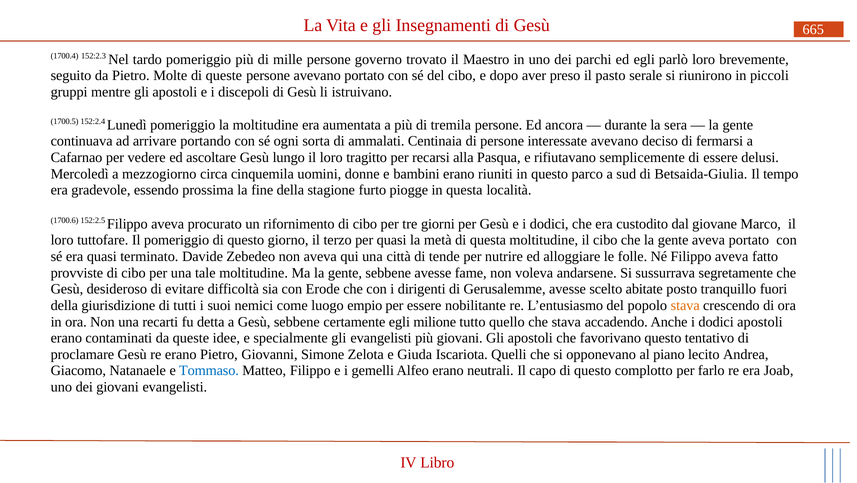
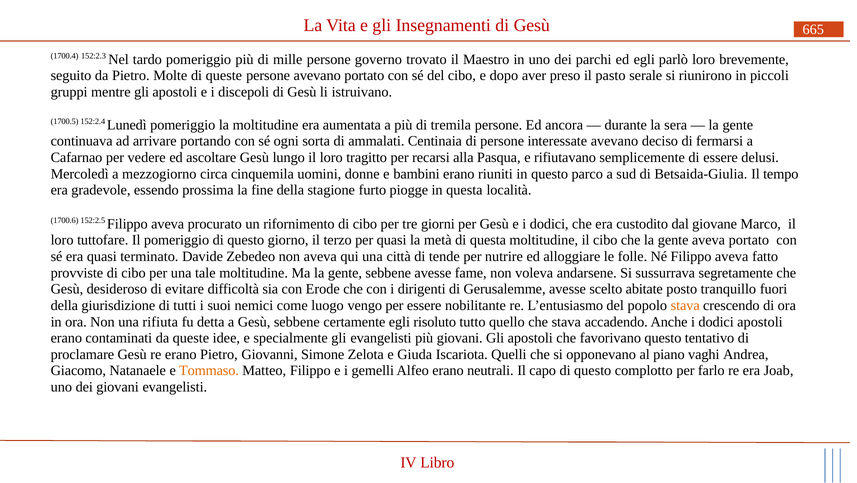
empio: empio -> vengo (365, 305)
recarti: recarti -> rifiuta (160, 322)
milione: milione -> risoluto (435, 322)
lecito: lecito -> vaghi (704, 354)
Tommaso colour: blue -> orange (209, 370)
